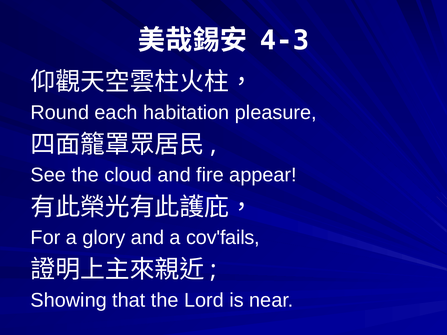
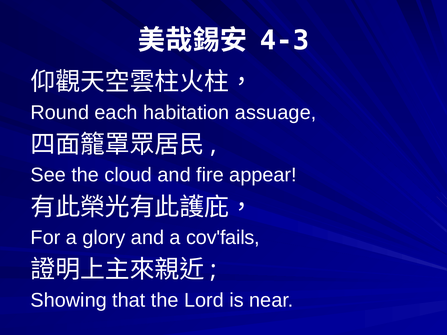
pleasure: pleasure -> assuage (276, 113)
